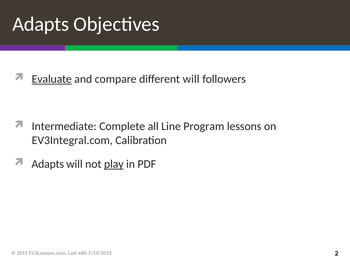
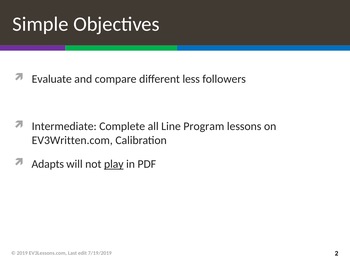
Adapts: Adapts -> Simple (41, 24)
Evaluate underline: present -> none (52, 79)
different will: will -> less (191, 79)
EV3Integral.com: EV3Integral.com -> EV3Written.com (72, 141)
